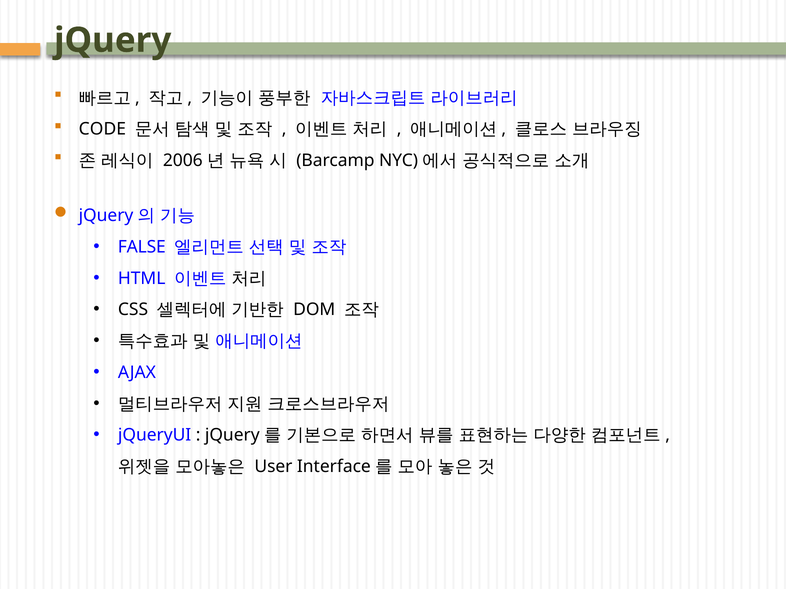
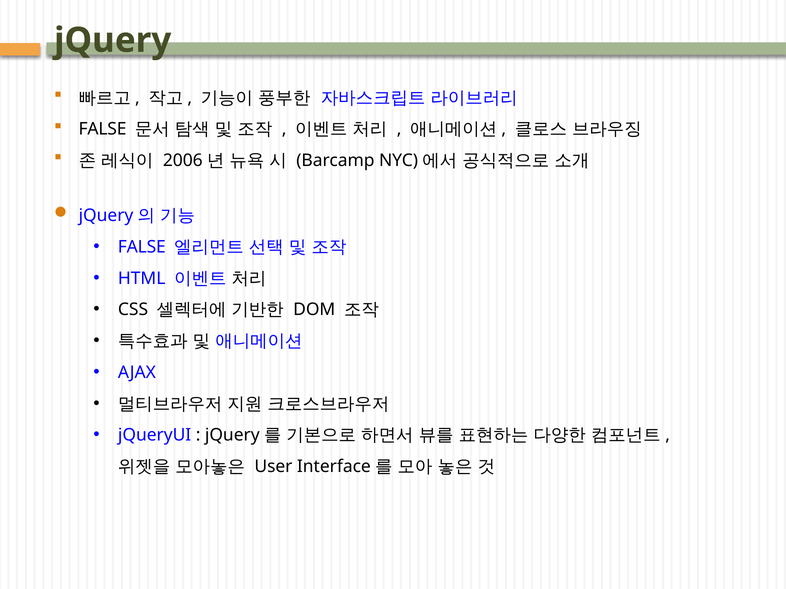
CODE: CODE -> FALSE (102, 129)
